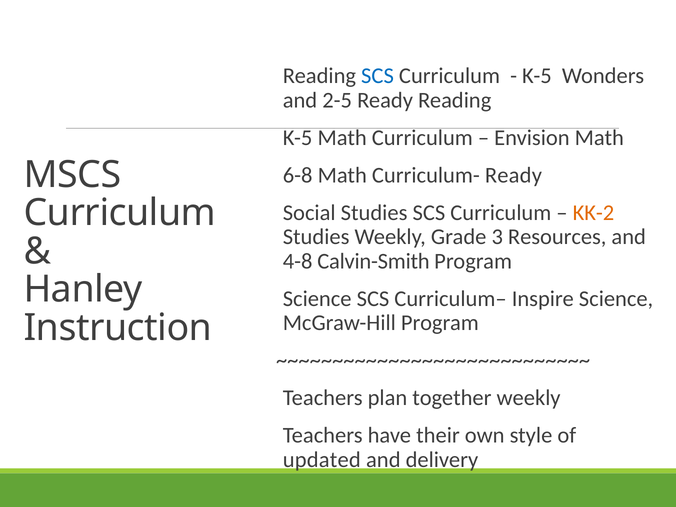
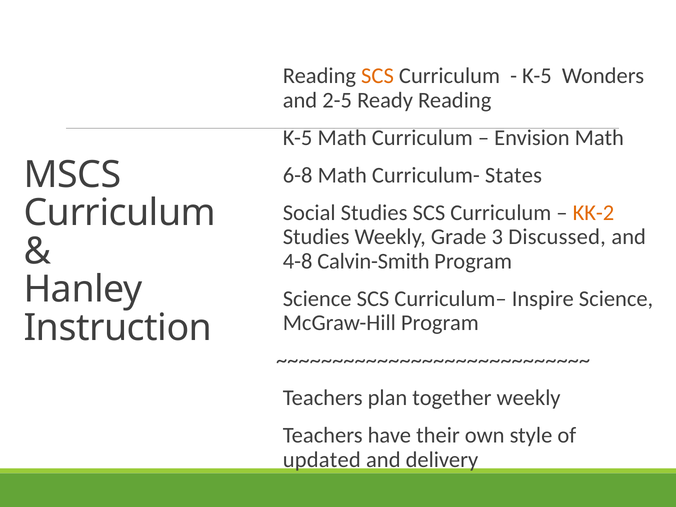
SCS colour: blue -> orange (377, 76)
Curriculum- Ready: Ready -> States (513, 175)
Resources: Resources -> Discussed (557, 237)
